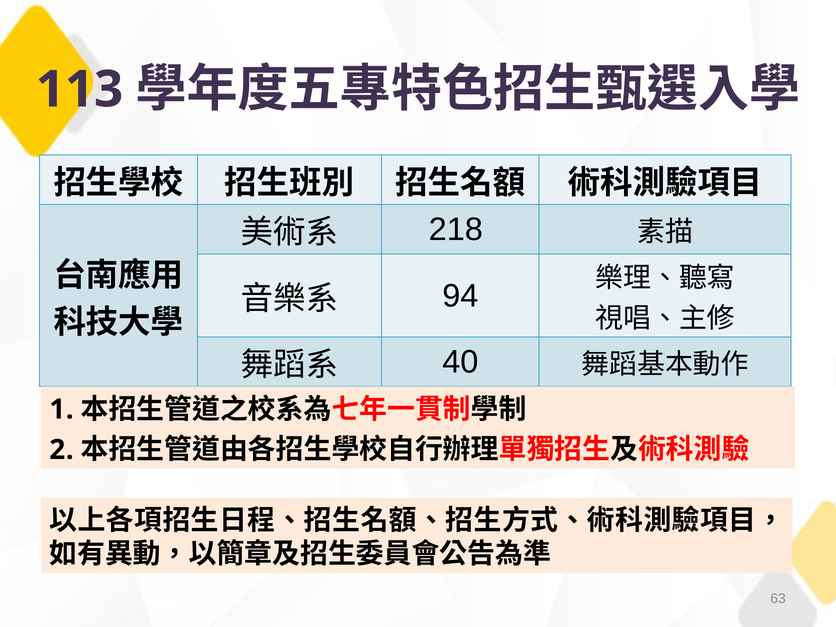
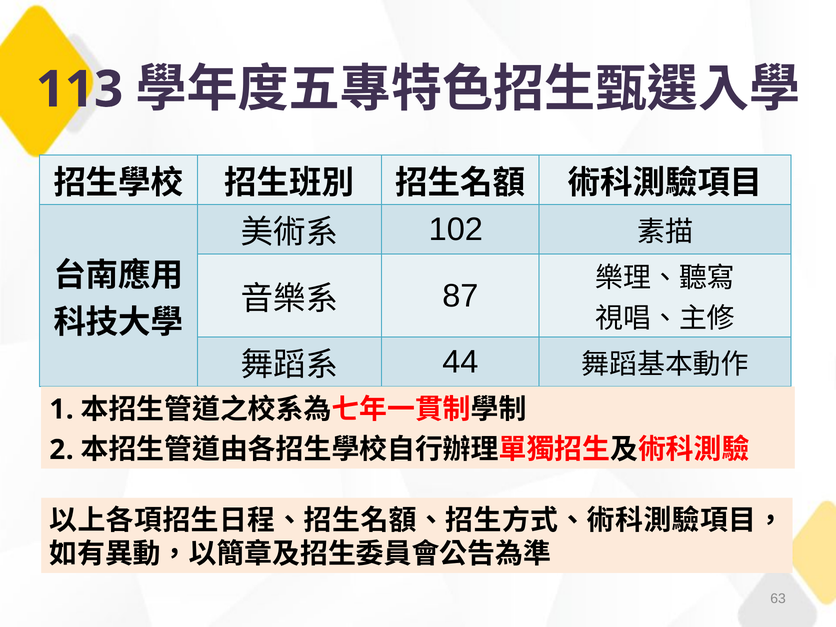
218: 218 -> 102 (456, 230)
94: 94 -> 87 (460, 296)
40: 40 -> 44 (460, 362)
